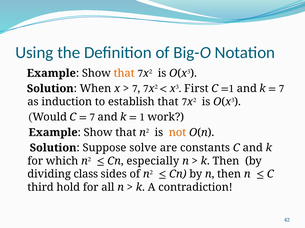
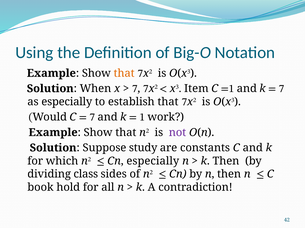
First: First -> Item (196, 89)
as induction: induction -> especially (67, 102)
not colour: orange -> purple (177, 133)
solve: solve -> study (143, 148)
third: third -> book (40, 188)
